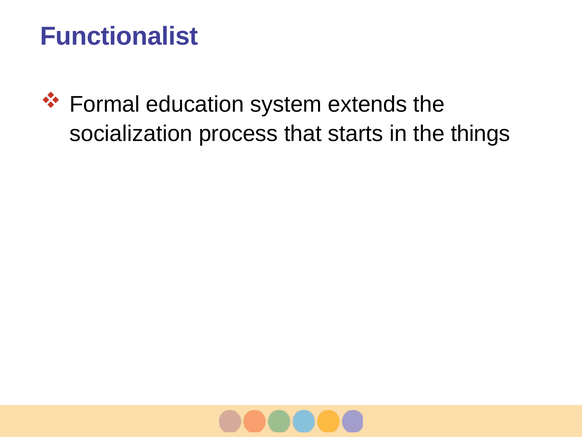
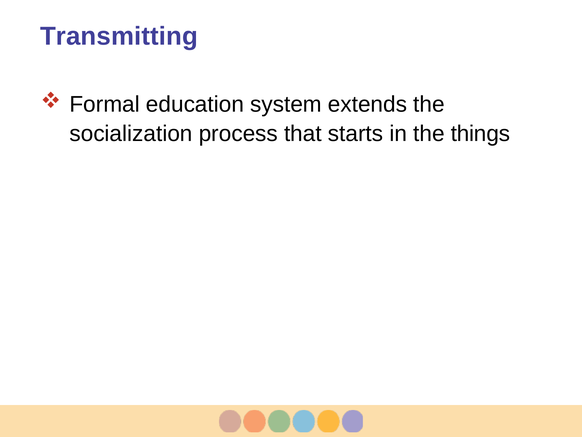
Functionalist: Functionalist -> Transmitting (119, 36)
